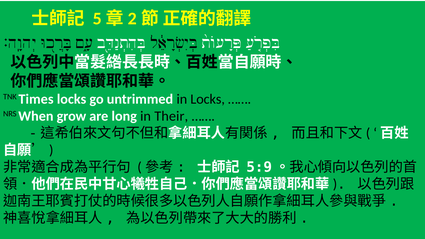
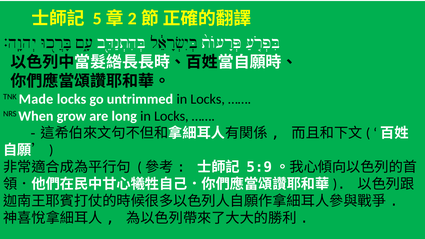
Times: Times -> Made (36, 99)
long in Their: Their -> Locks (171, 116)
